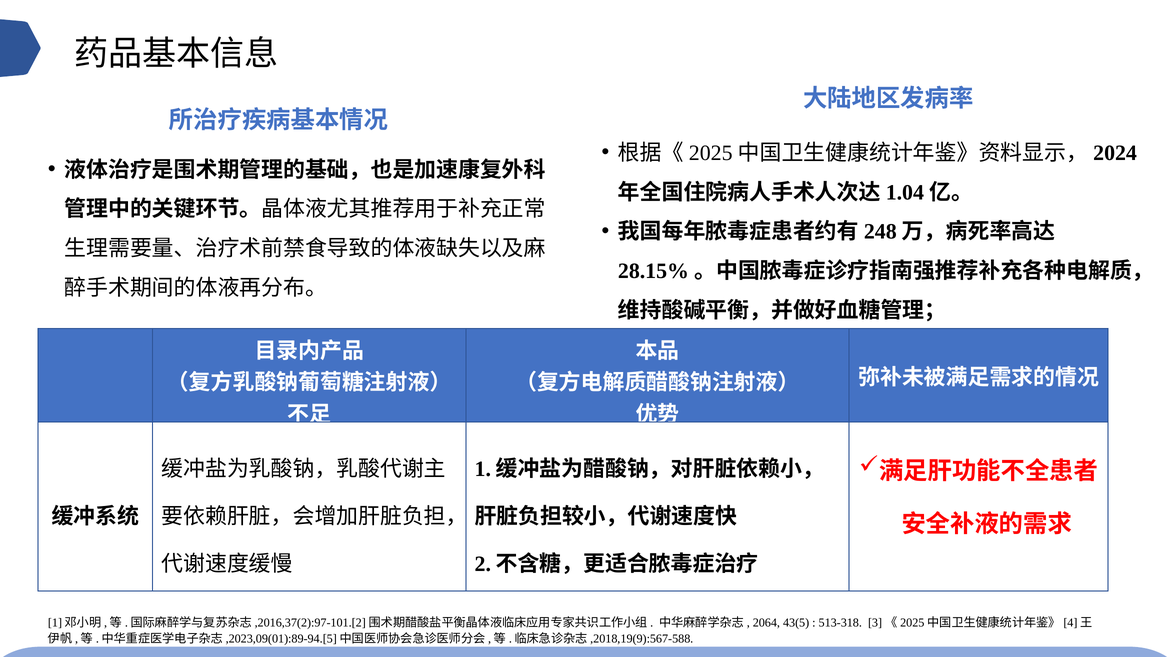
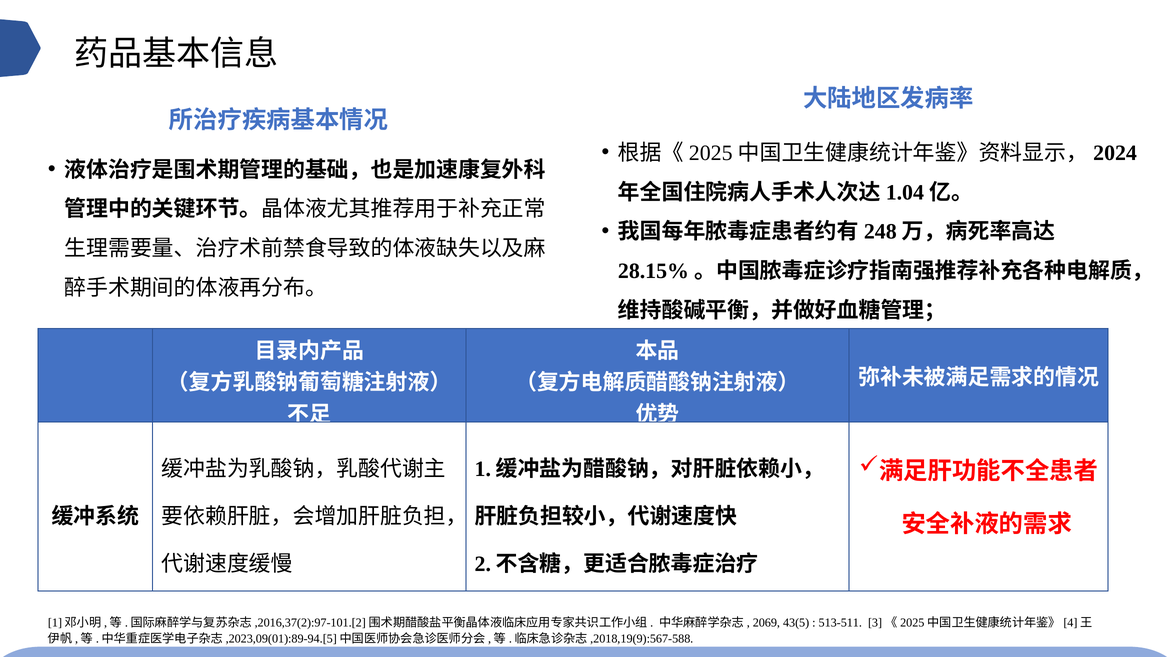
2064: 2064 -> 2069 (766, 622)
513-318: 513-318 -> 513-511 (840, 622)
